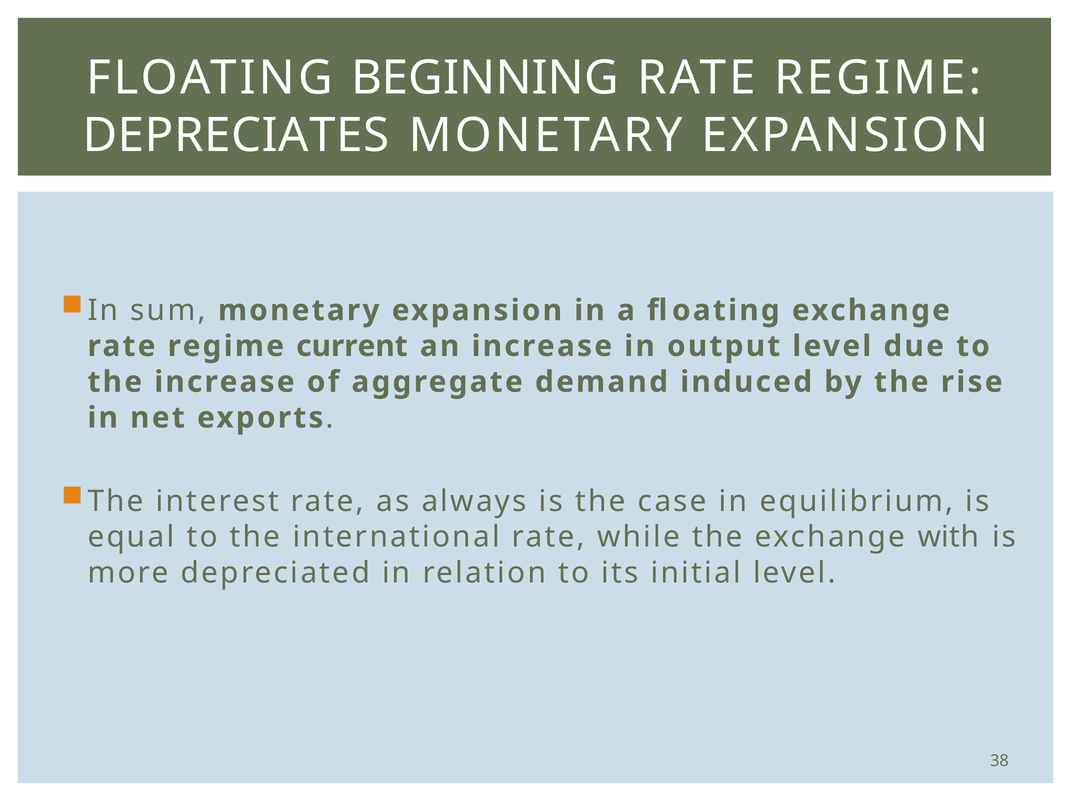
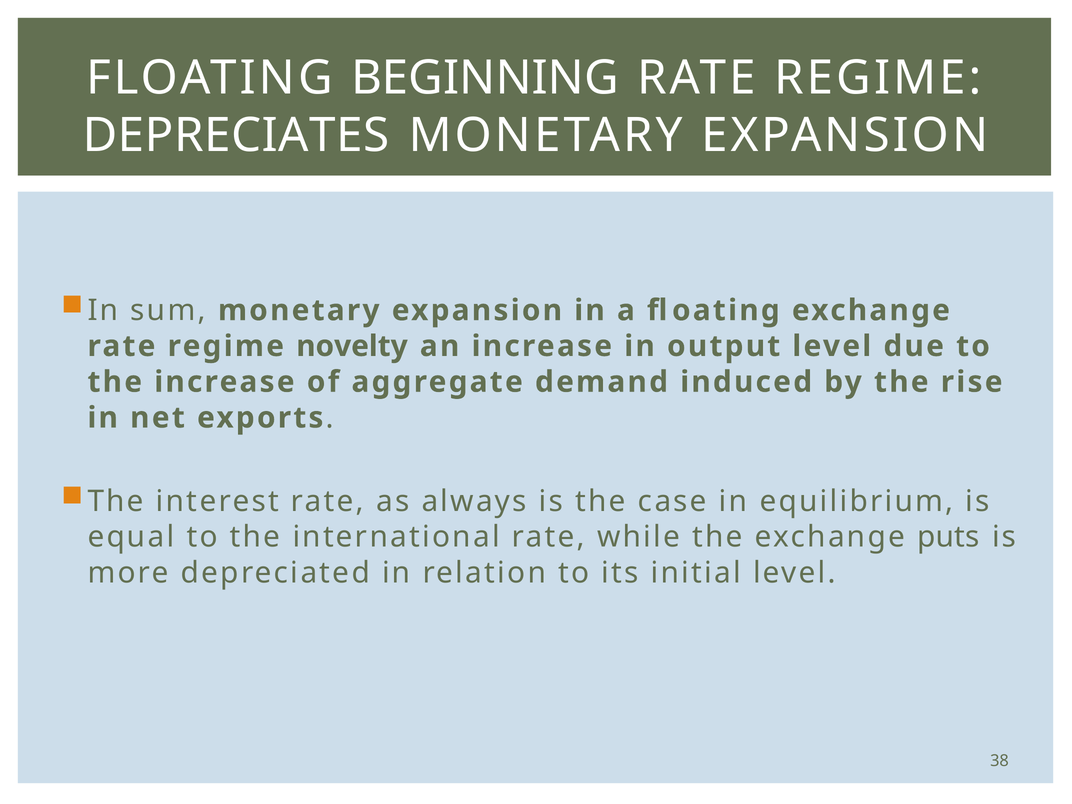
current: current -> novelty (352, 346)
with: with -> puts (948, 537)
